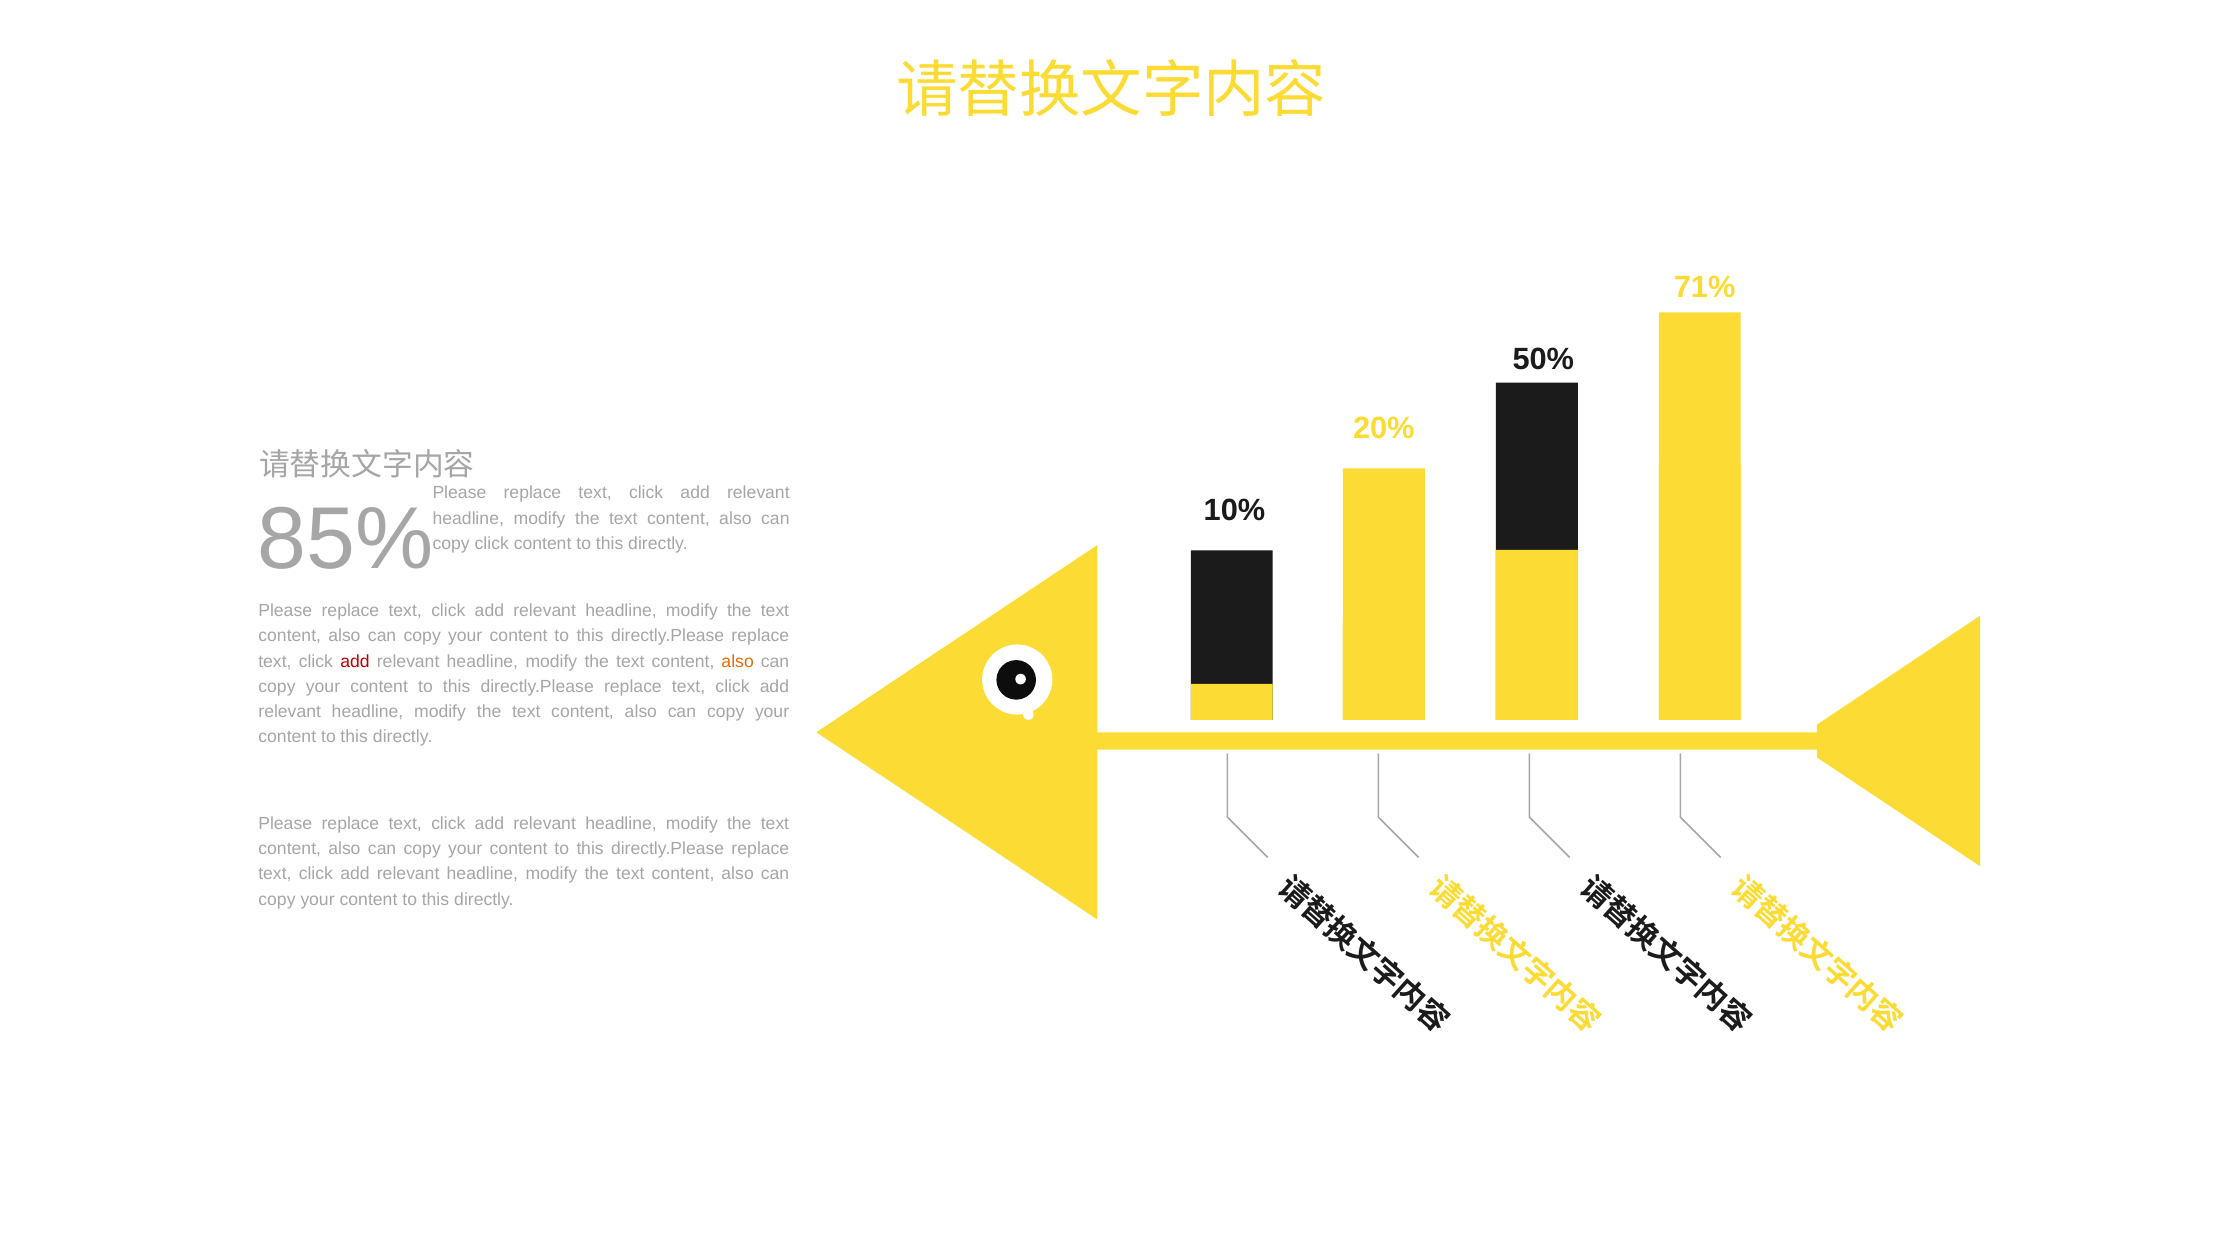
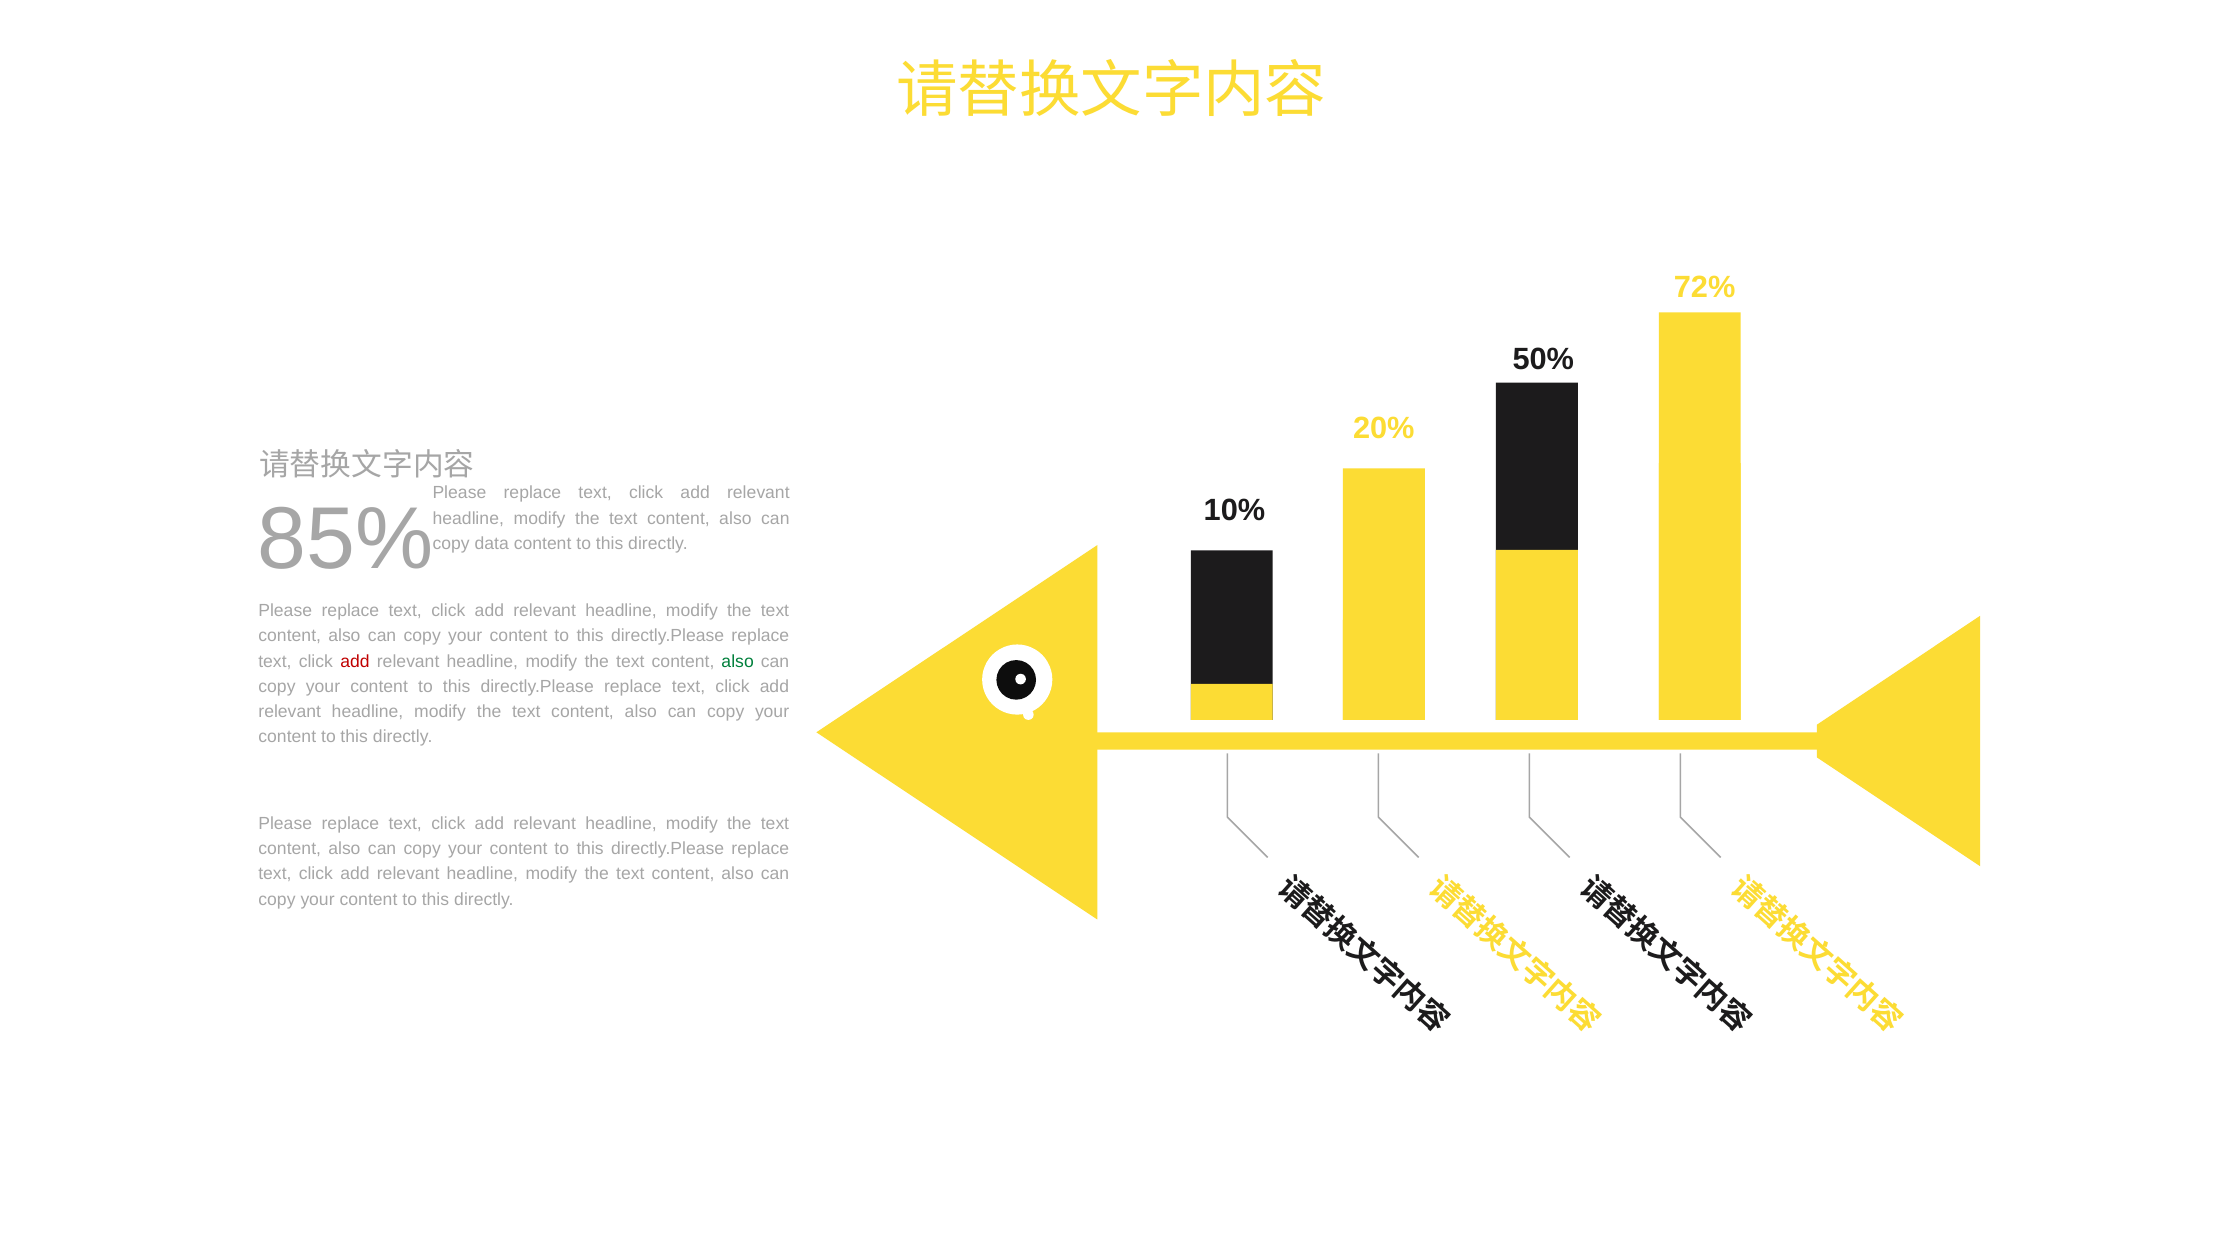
71%: 71% -> 72% (1705, 287)
copy click: click -> data (492, 544)
also colour: orange -> green (738, 662)
